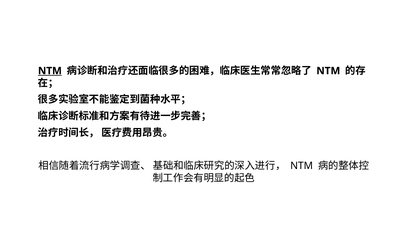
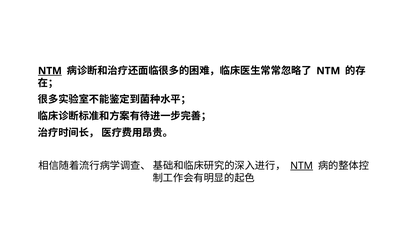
NTM underline: none -> present (302, 165)
